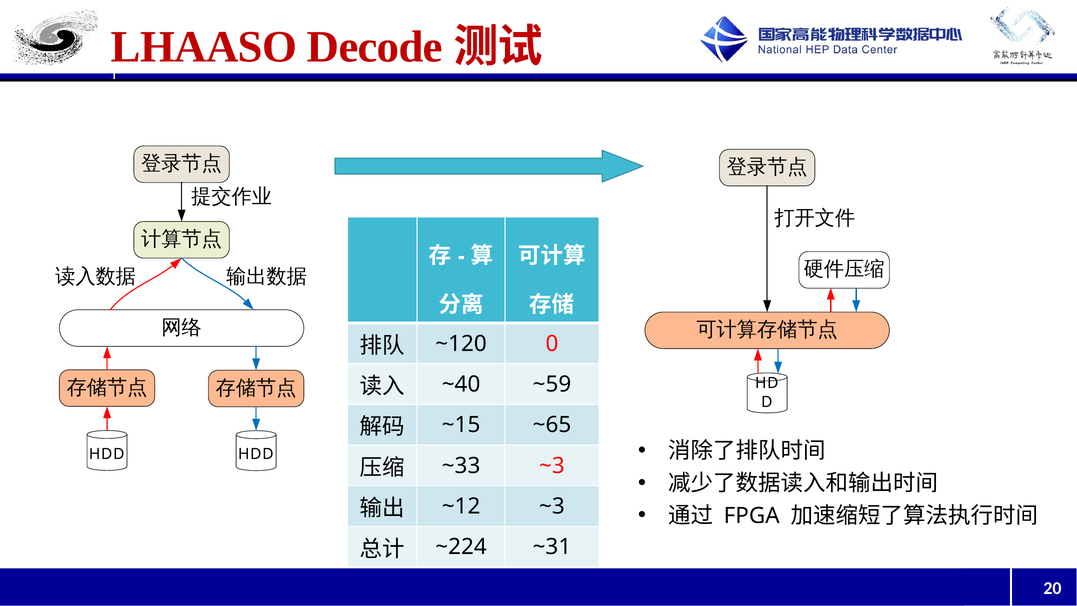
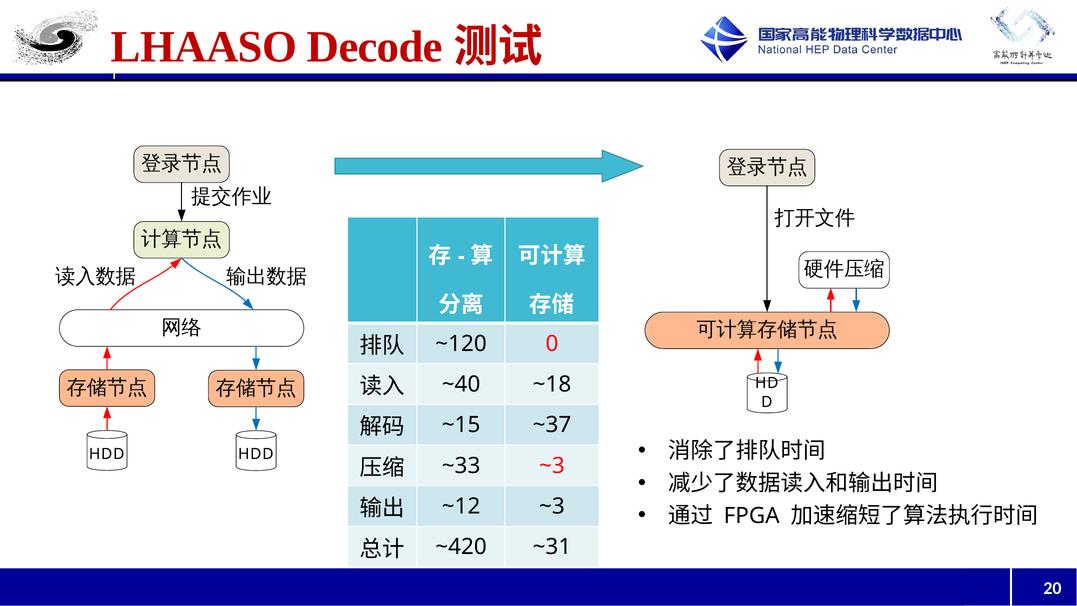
~59: ~59 -> ~18 (552, 384)
~65: ~65 -> ~37 (552, 425)
~224: ~224 -> ~420 (461, 547)
